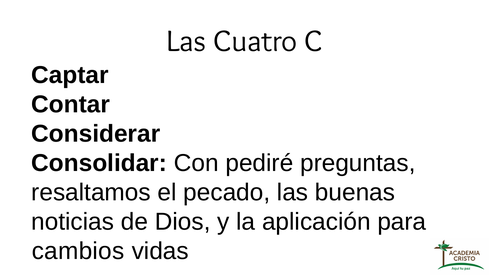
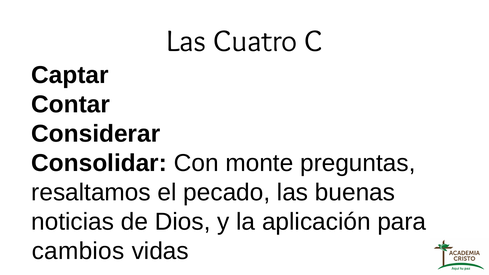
pediré: pediré -> monte (259, 163)
